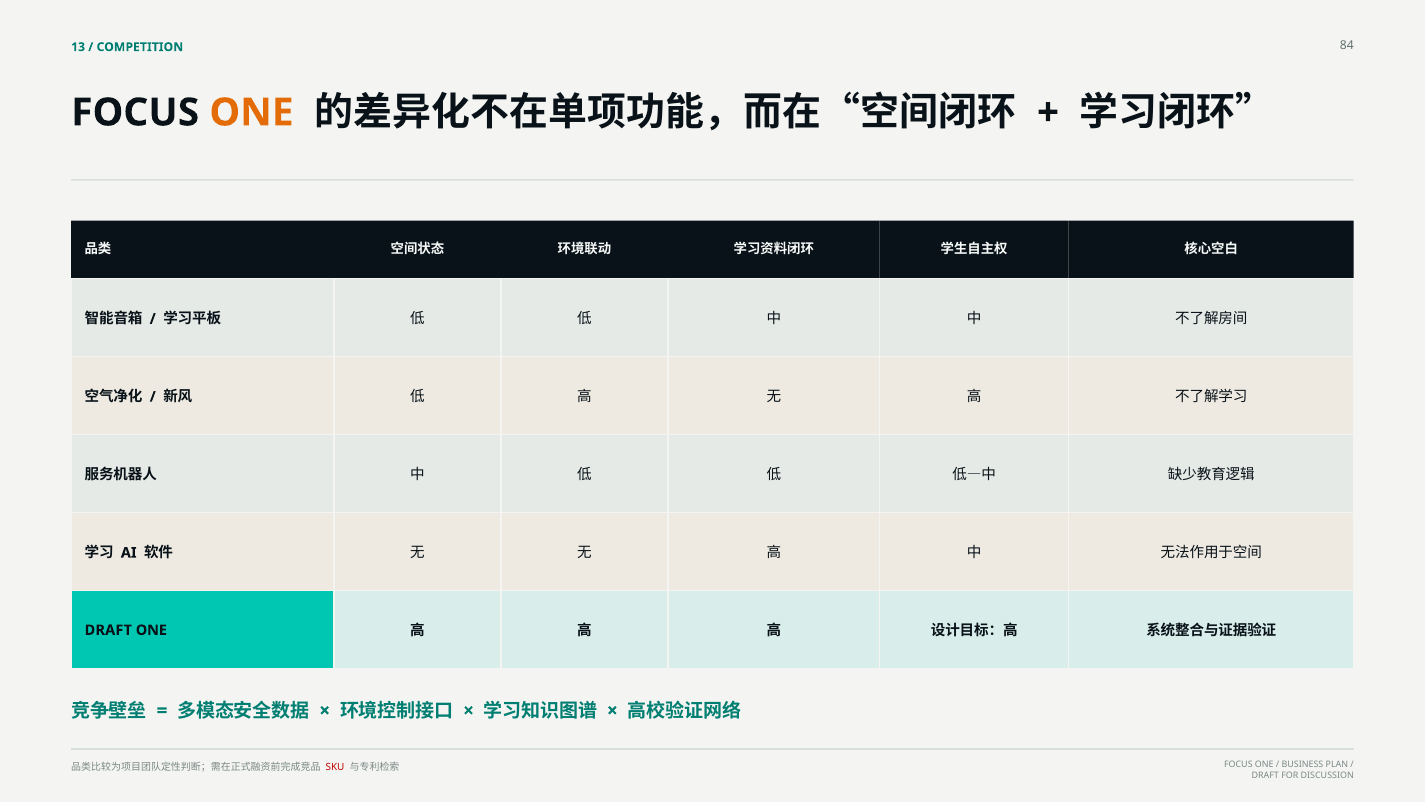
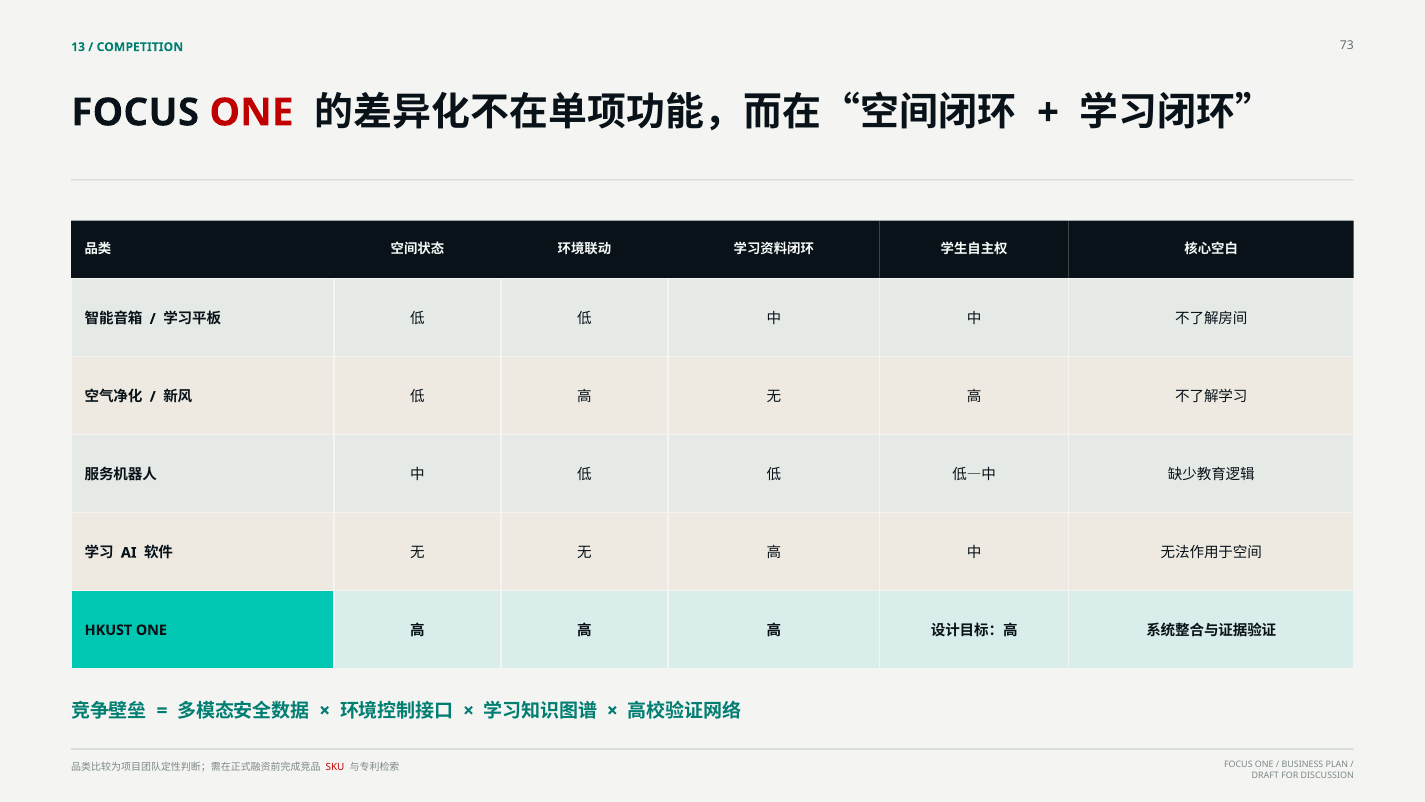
84: 84 -> 73 (1347, 46)
ONE colour: orange -> red (252, 113)
DRAFT: DRAFT -> HKUST (108, 630)
